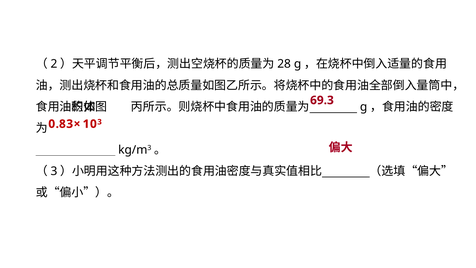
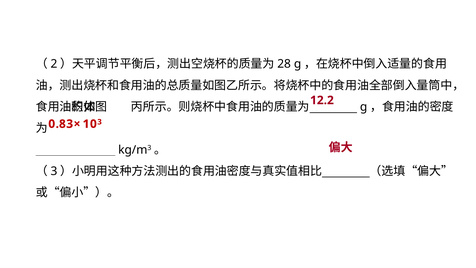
69.3: 69.3 -> 12.2 (322, 100)
